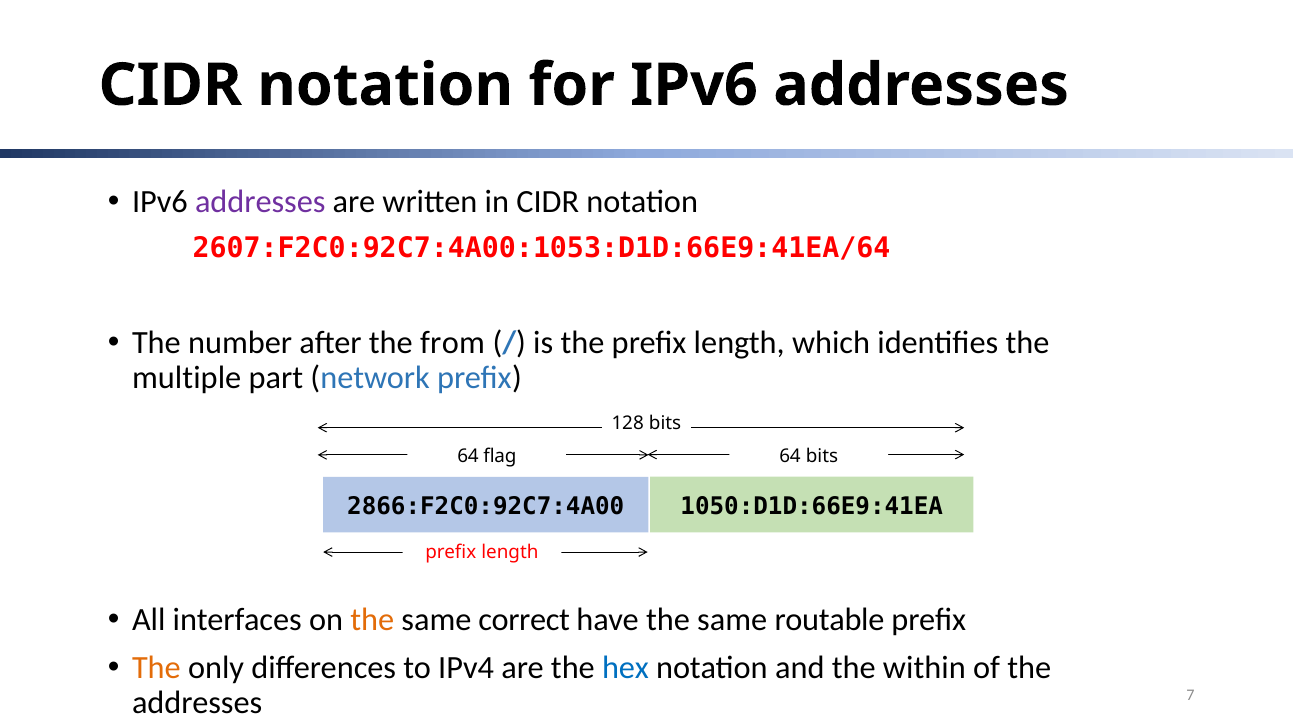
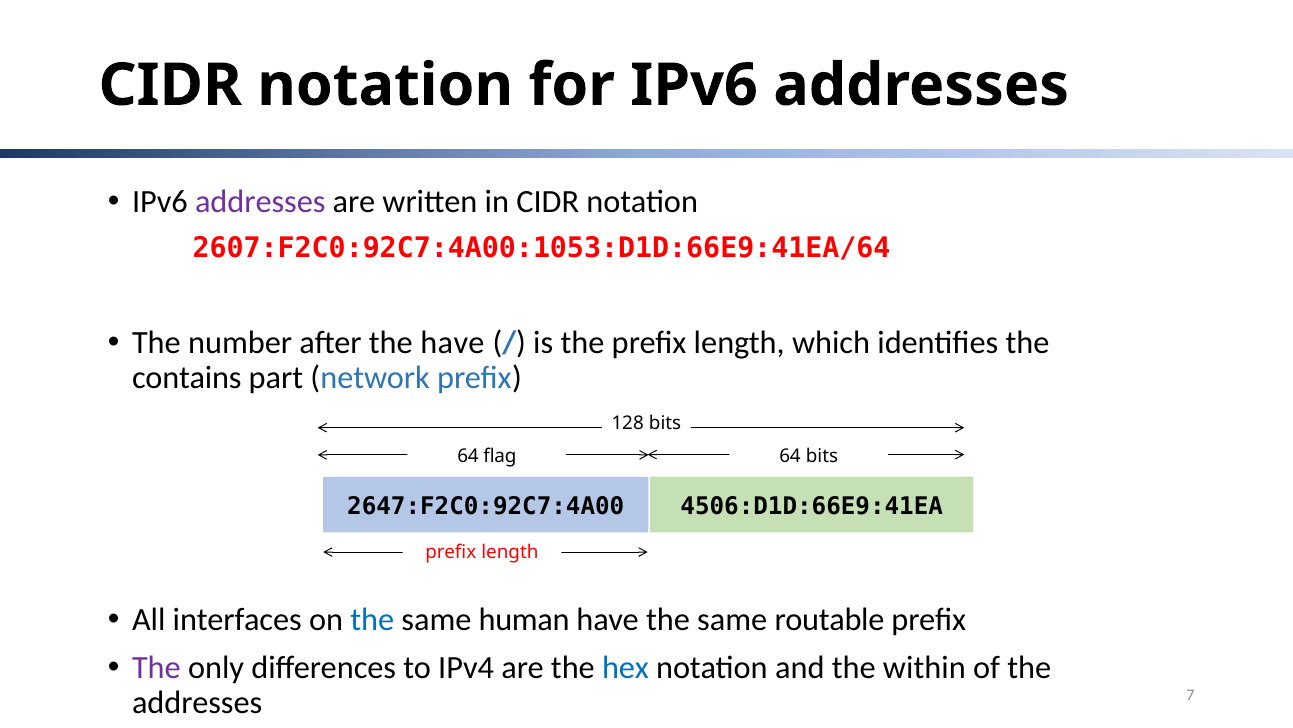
the from: from -> have (452, 342)
multiple: multiple -> contains (187, 377)
1050:D1D:66E9:41EA: 1050:D1D:66E9:41EA -> 4506:D1D:66E9:41EA (812, 506)
2866:F2C0:92C7:4A00: 2866:F2C0:92C7:4A00 -> 2647:F2C0:92C7:4A00 (486, 506)
the colour: orange -> blue (372, 619)
correct: correct -> human (524, 619)
The colour: orange -> purple (156, 668)
